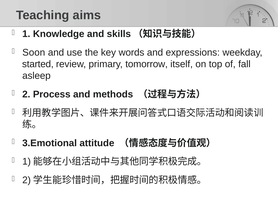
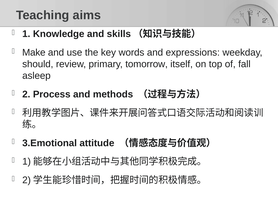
Soon: Soon -> Make (34, 52)
started: started -> should (38, 64)
